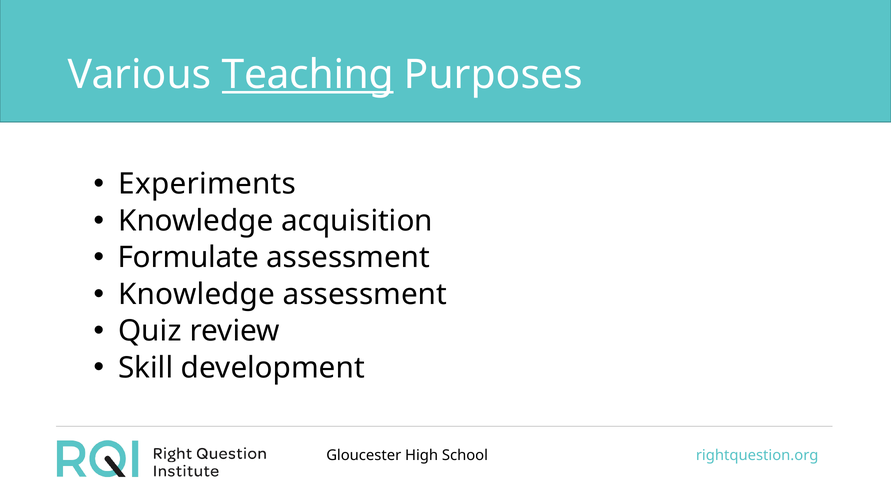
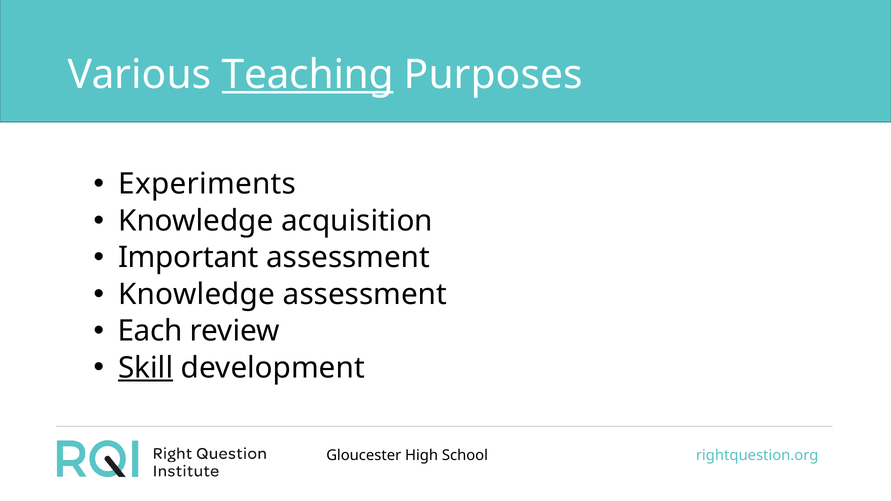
Formulate: Formulate -> Important (188, 258)
Quiz: Quiz -> Each (150, 331)
Skill underline: none -> present (146, 368)
